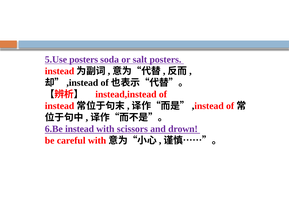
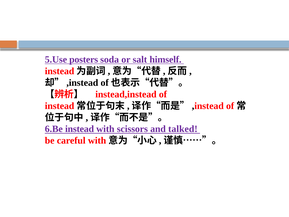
salt posters: posters -> himself (165, 60)
drown: drown -> talked (183, 129)
